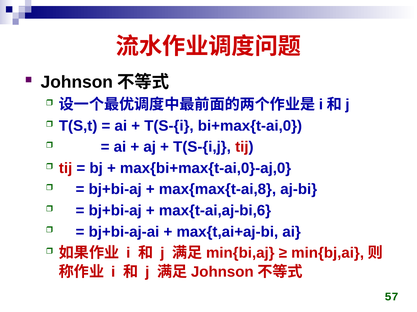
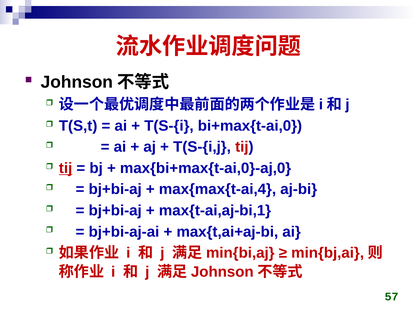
tij underline: none -> present (66, 169)
max{max{t-ai,8: max{max{t-ai,8 -> max{max{t-ai,4 (218, 190)
max{t-ai,aj-bi,6: max{t-ai,aj-bi,6 -> max{t-ai,aj-bi,1 (215, 211)
